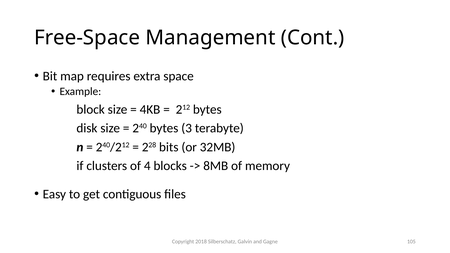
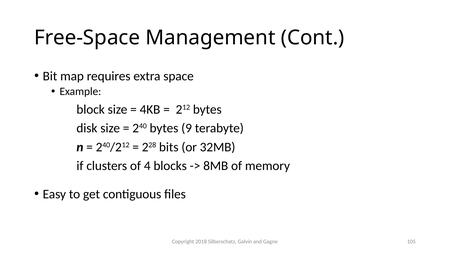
3: 3 -> 9 (187, 128)
